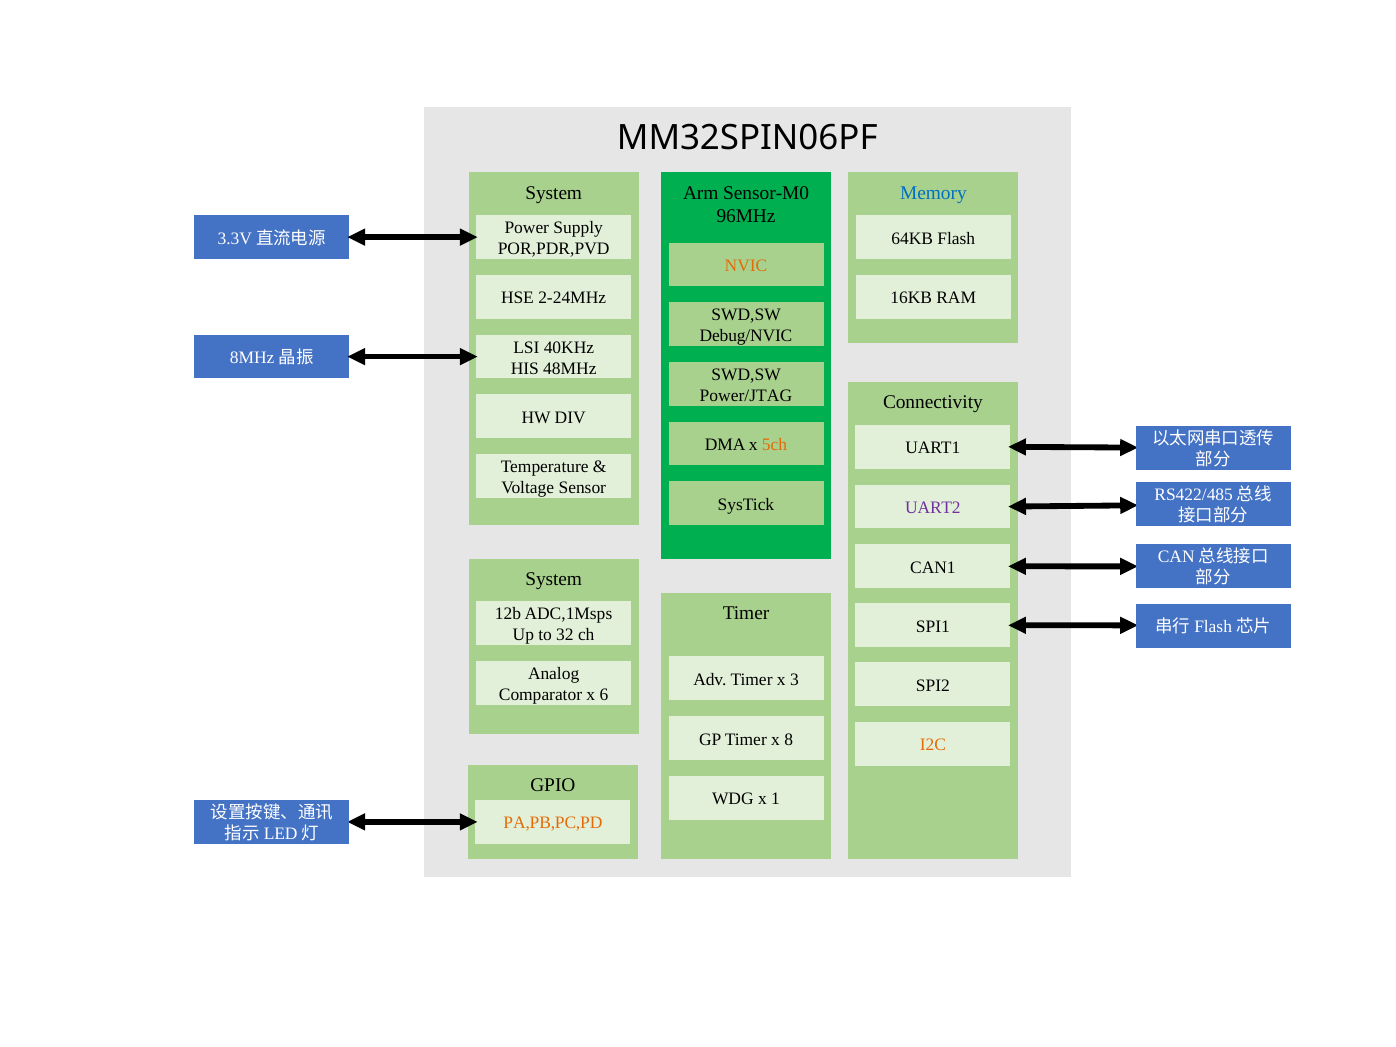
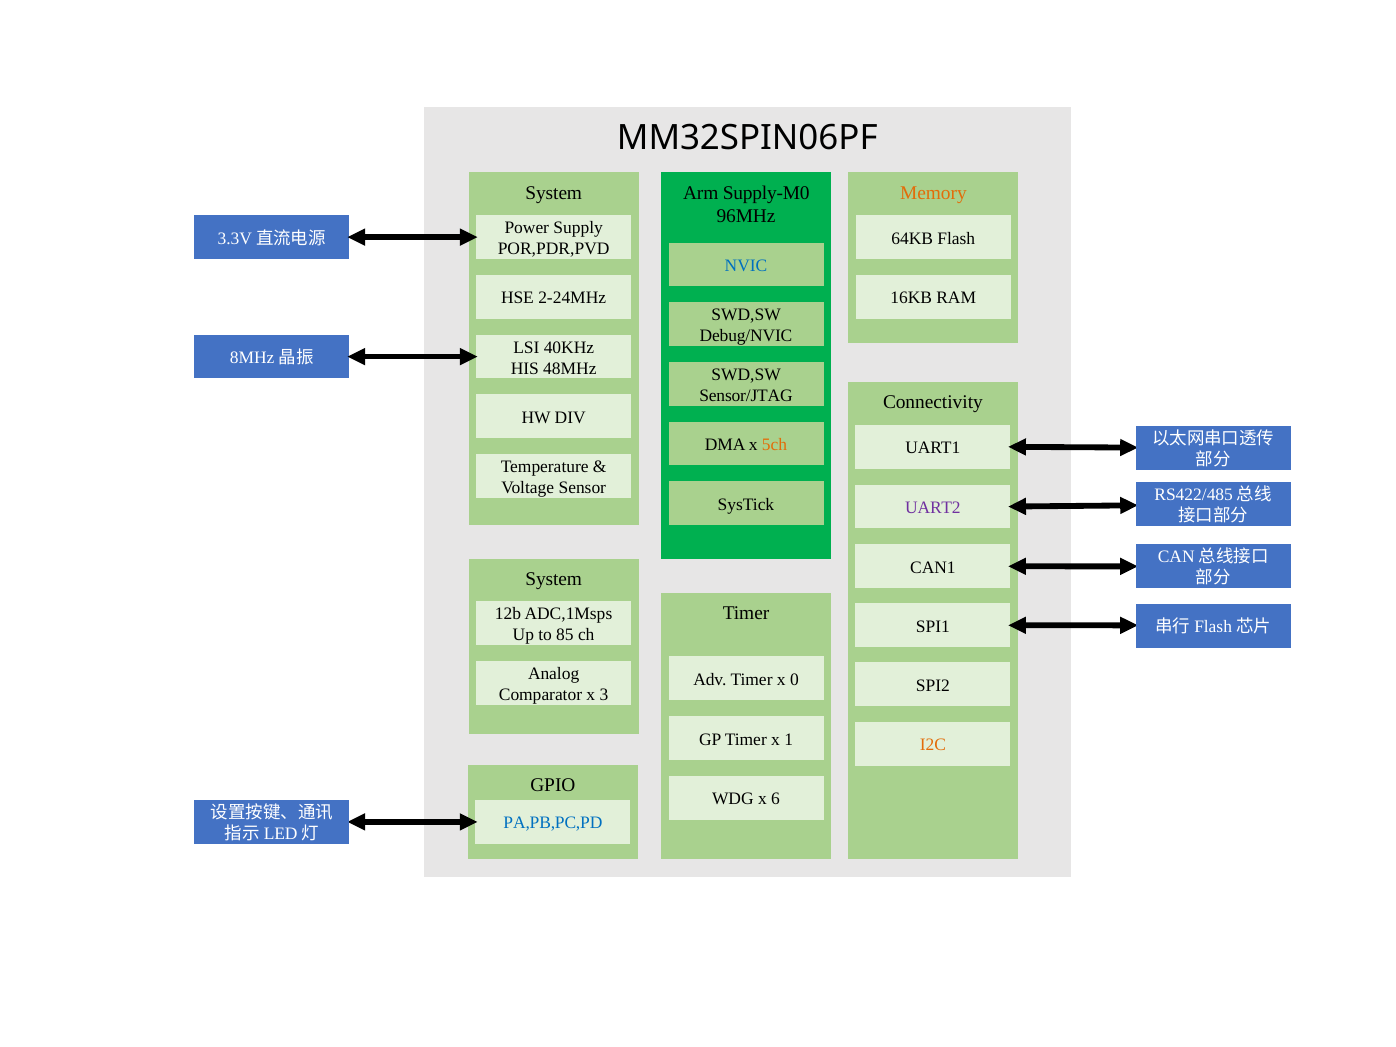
Sensor-M0: Sensor-M0 -> Supply-M0 (766, 193)
Memory colour: blue -> orange (933, 193)
NVIC colour: orange -> blue (746, 266)
Power/JTAG: Power/JTAG -> Sensor/JTAG (746, 396)
32: 32 -> 85 (565, 635)
3: 3 -> 0 (794, 680)
6: 6 -> 3 (604, 695)
8: 8 -> 1 (789, 739)
1: 1 -> 6 (776, 799)
PA,PB,PC,PD colour: orange -> blue (553, 823)
